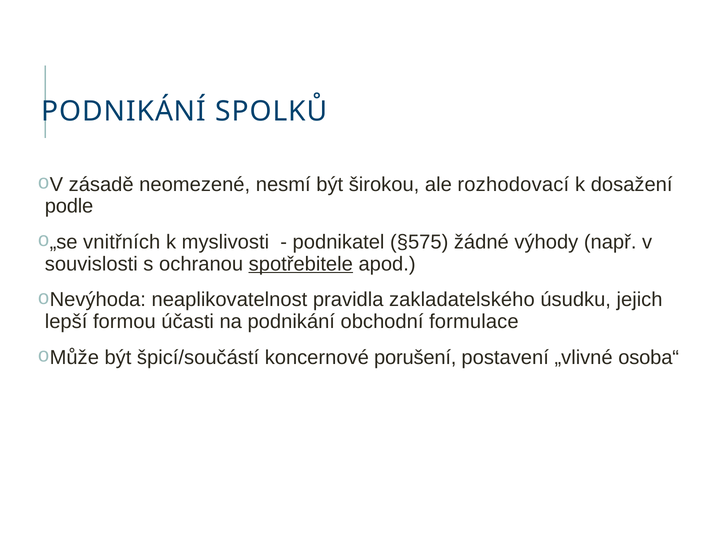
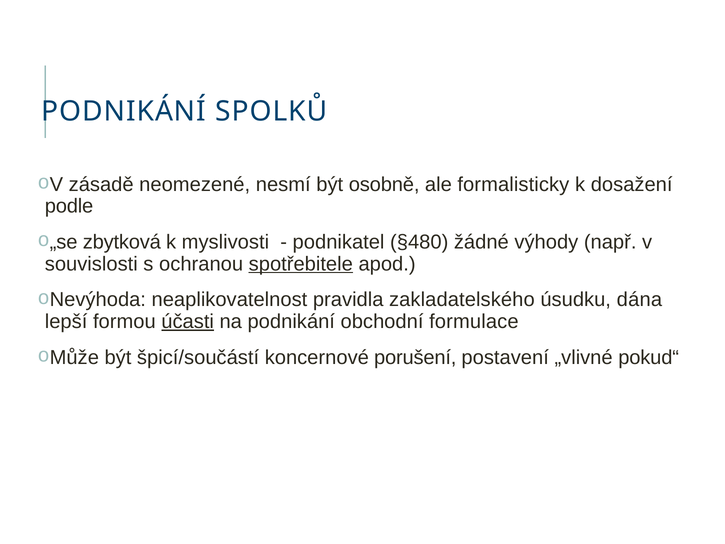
širokou: širokou -> osobně (384, 184)
rozhodovací: rozhodovací -> formalisticky (513, 184)
vnitřních: vnitřních -> zbytková (122, 242)
§575: §575 -> §480 (419, 242)
jejich: jejich -> dána (639, 300)
účasti underline: none -> present (188, 321)
osoba“: osoba“ -> pokud“ (649, 357)
